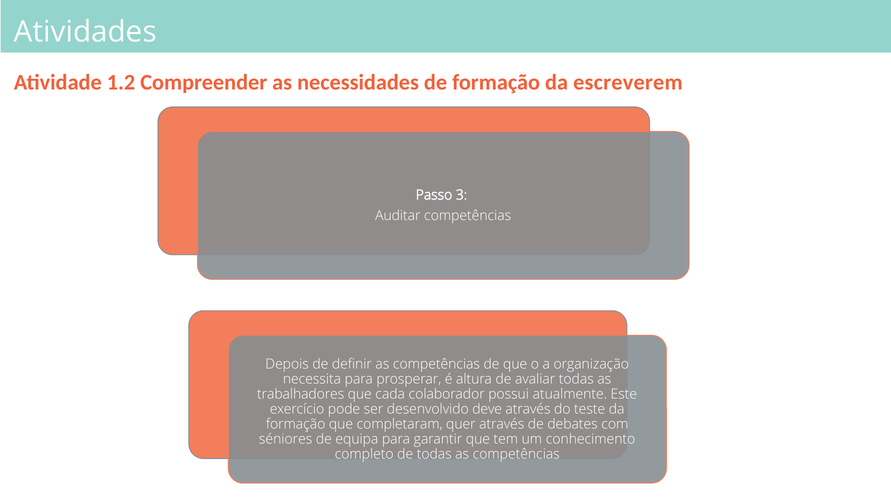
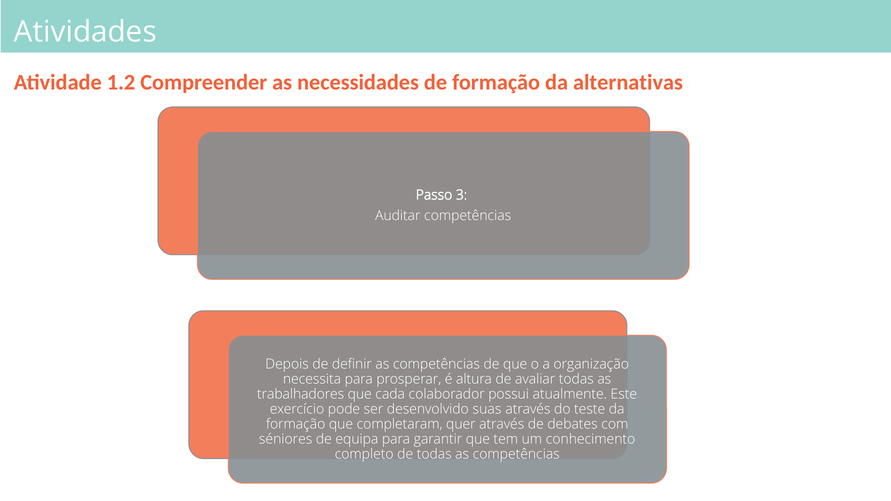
escreverem: escreverem -> alternativas (628, 82)
deve: deve -> suas (487, 409)
